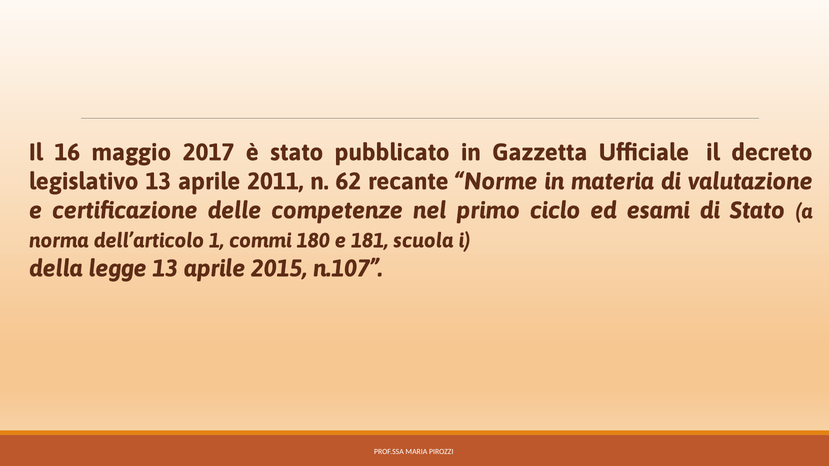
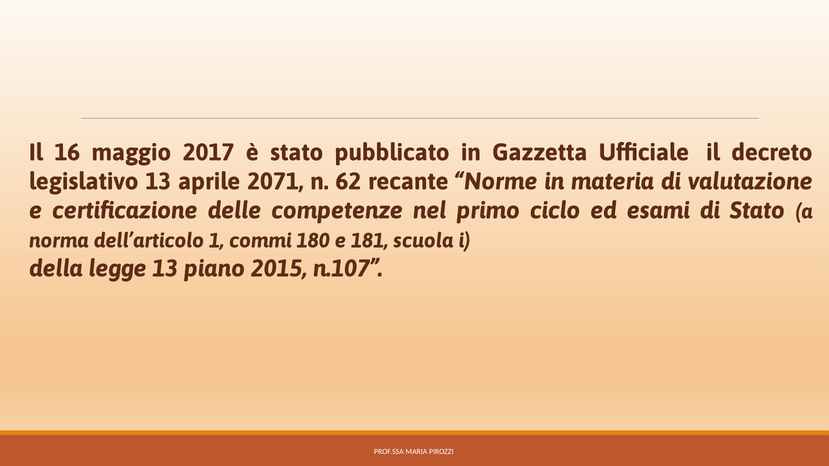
2011: 2011 -> 2071 (275, 182)
legge 13 aprile: aprile -> piano (214, 269)
